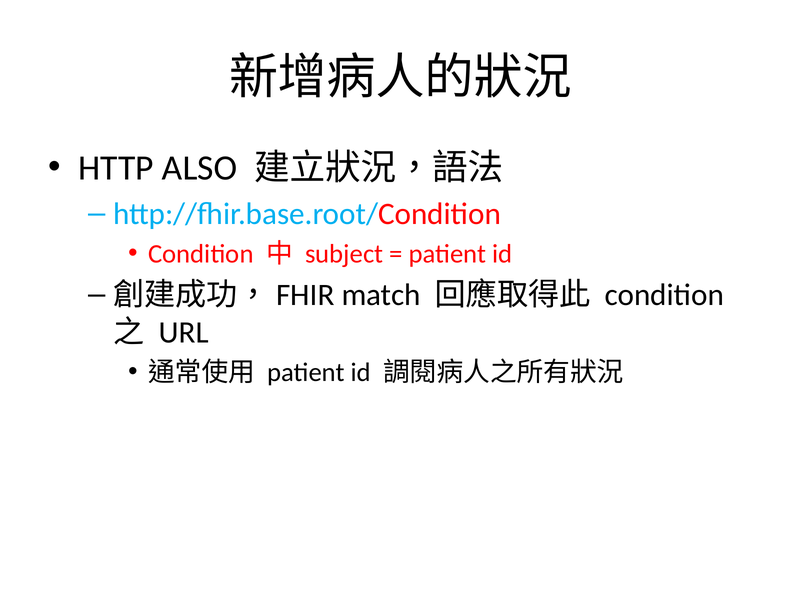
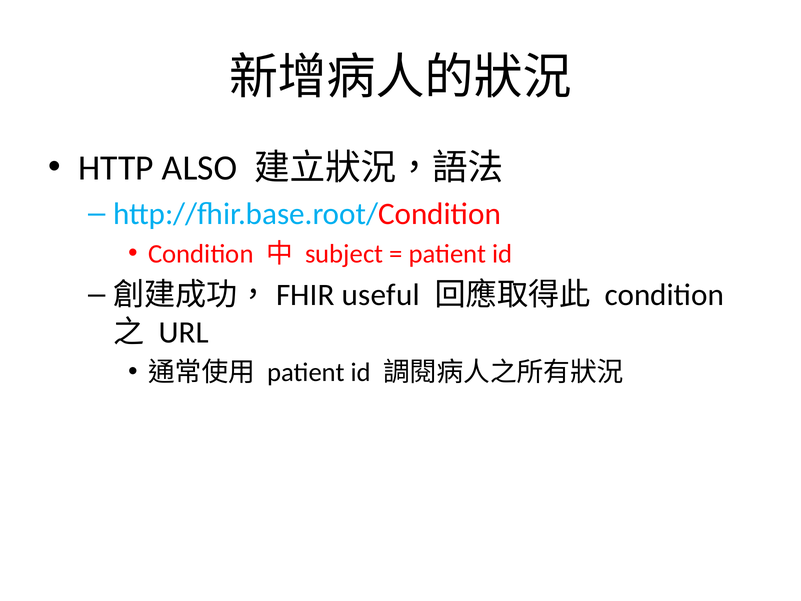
match: match -> useful (381, 295)
